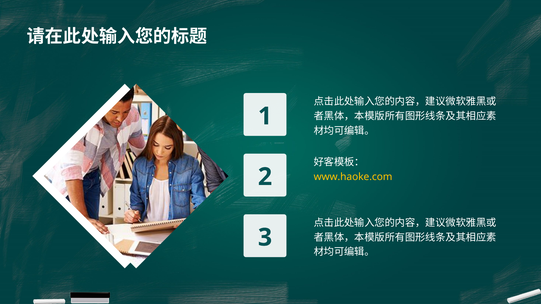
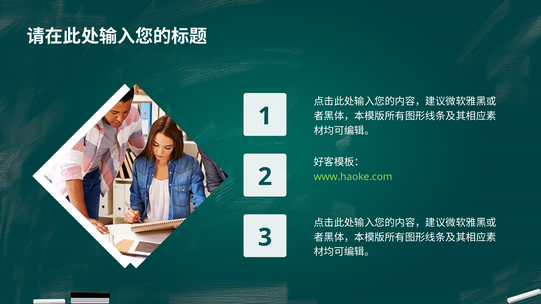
www.haoke.com colour: yellow -> light green (353, 177)
